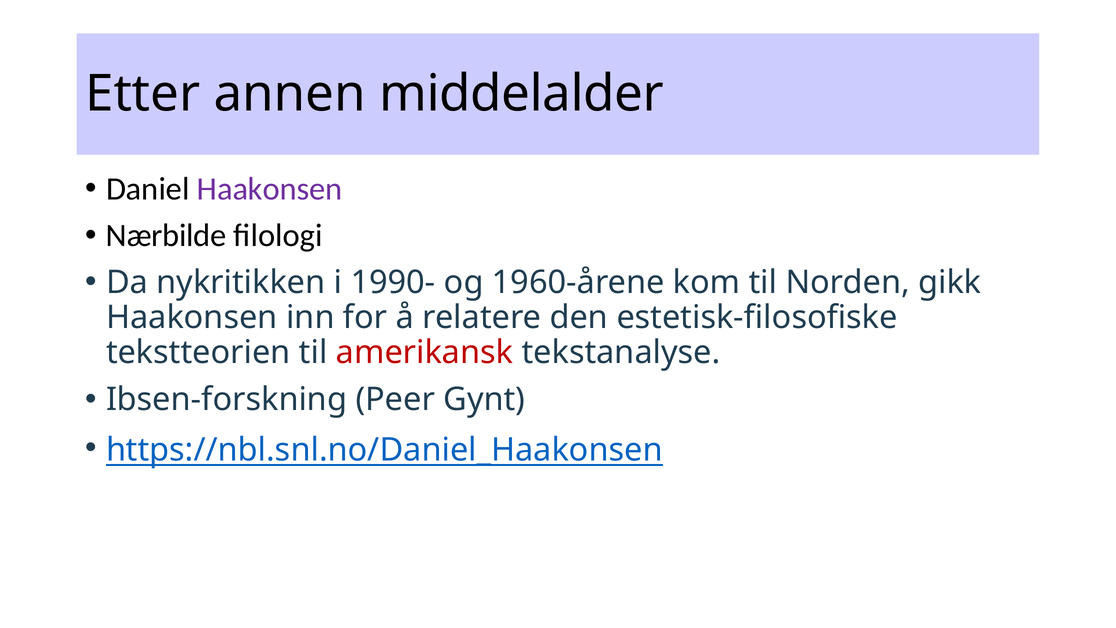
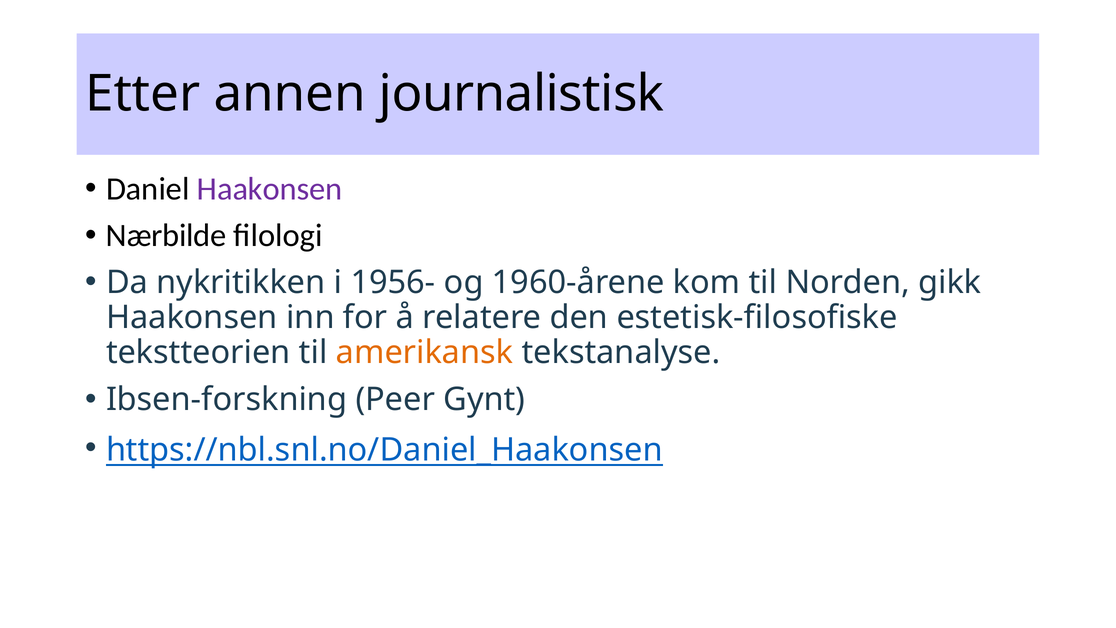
middelalder: middelalder -> journalistisk (522, 94)
1990-: 1990- -> 1956- (393, 282)
amerikansk colour: red -> orange (425, 353)
